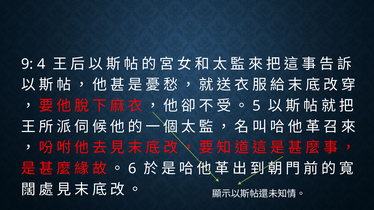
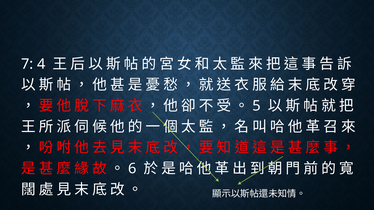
9: 9 -> 7 (27, 64)
